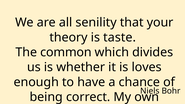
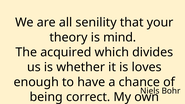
taste: taste -> mind (120, 37)
common: common -> acquired (66, 52)
